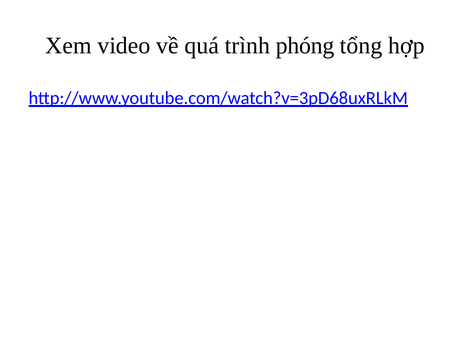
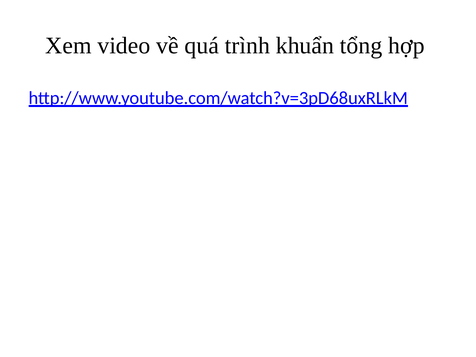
phóng: phóng -> khuẩn (305, 46)
